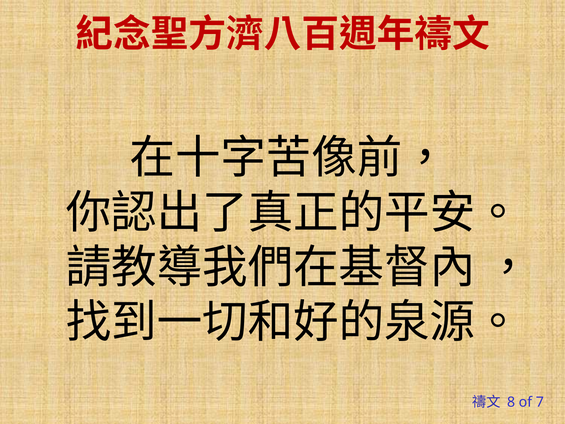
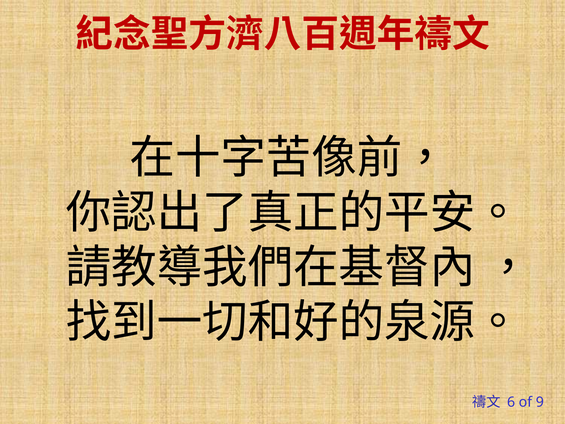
8: 8 -> 6 (511, 402)
7: 7 -> 9 (540, 402)
